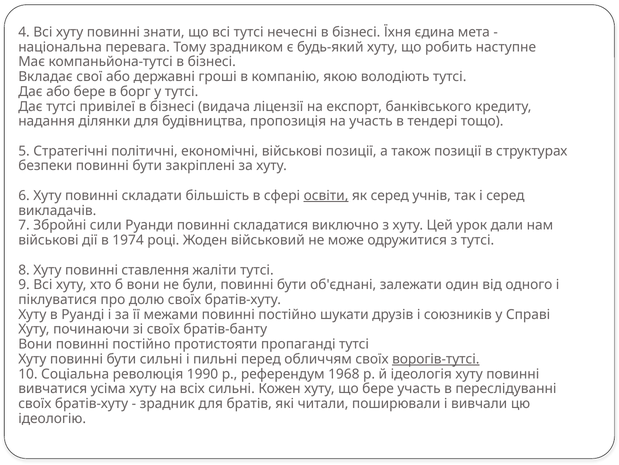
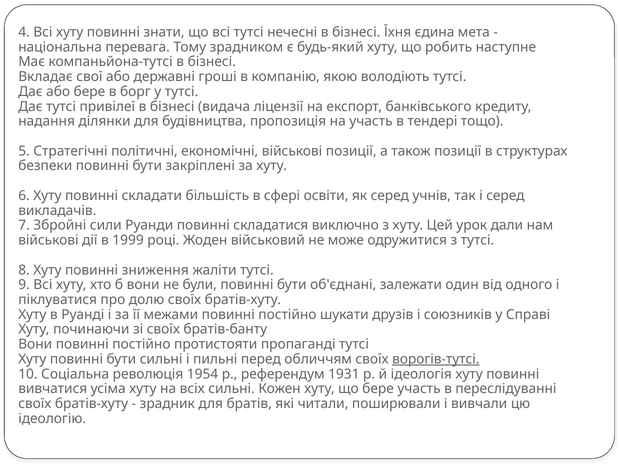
освіти underline: present -> none (326, 195)
1974: 1974 -> 1999 (128, 240)
ставлення: ставлення -> зниження (155, 270)
1990: 1990 -> 1954 (203, 373)
1968: 1968 -> 1931 (344, 373)
